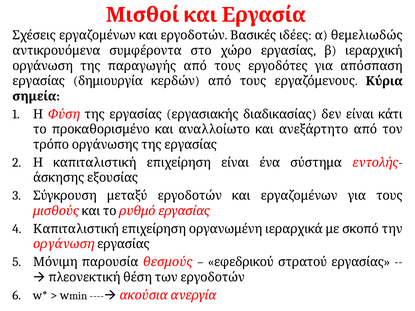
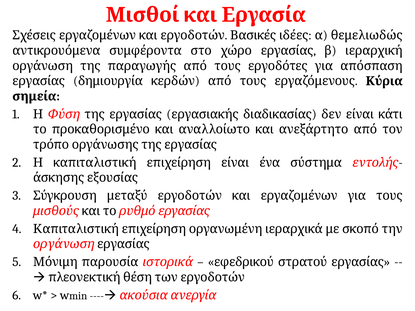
θεσμούς: θεσμούς -> ιστορικά (168, 262)
